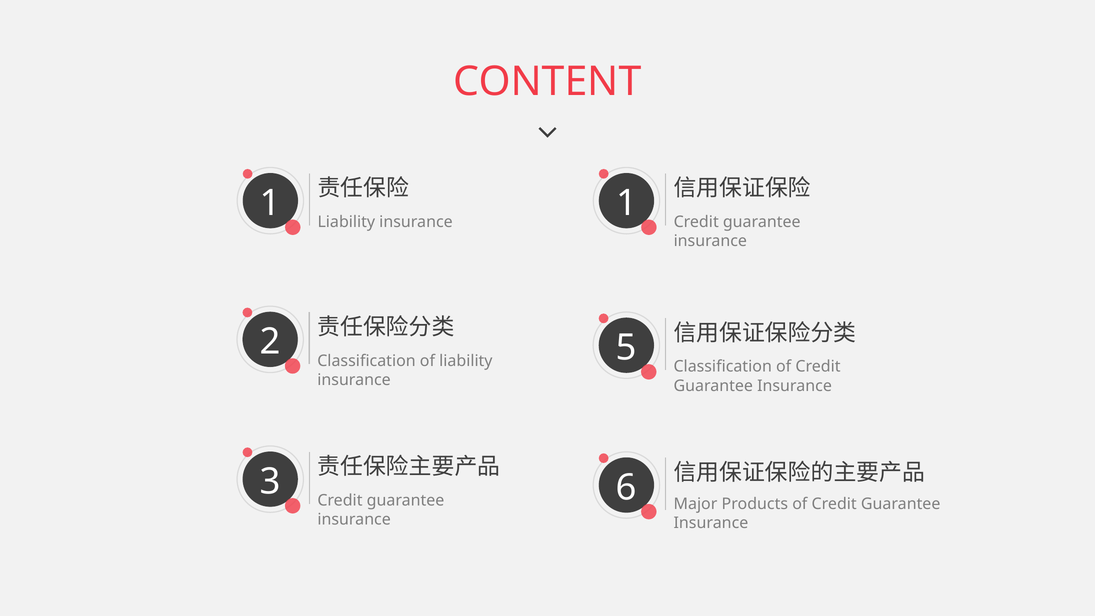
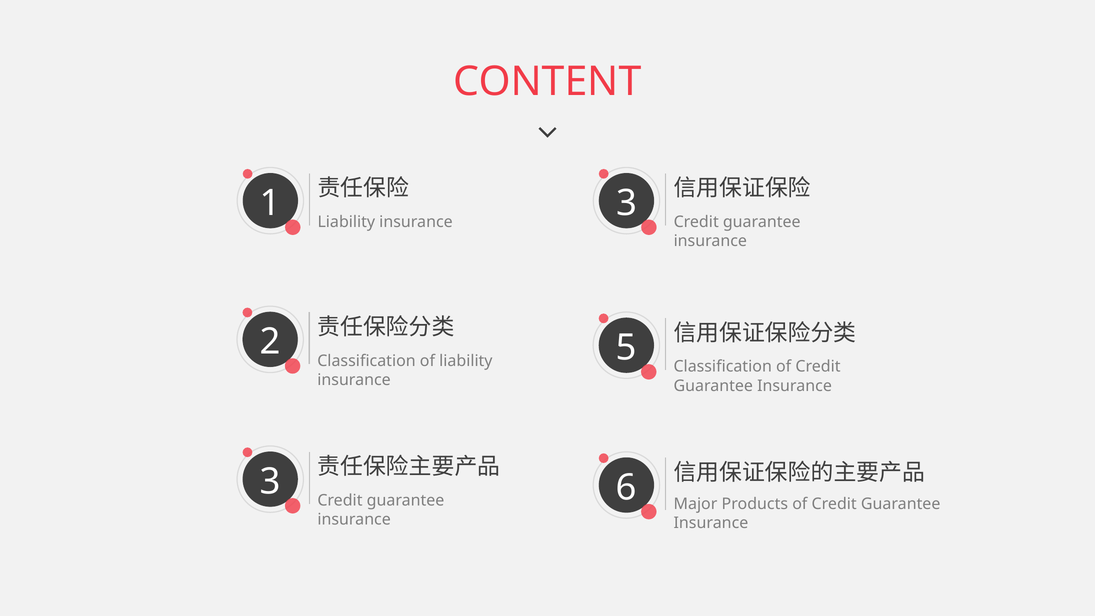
insurance 1: 1 -> 3 (626, 203)
